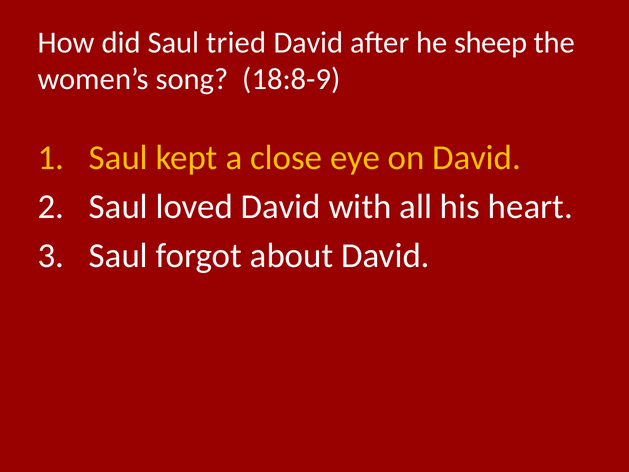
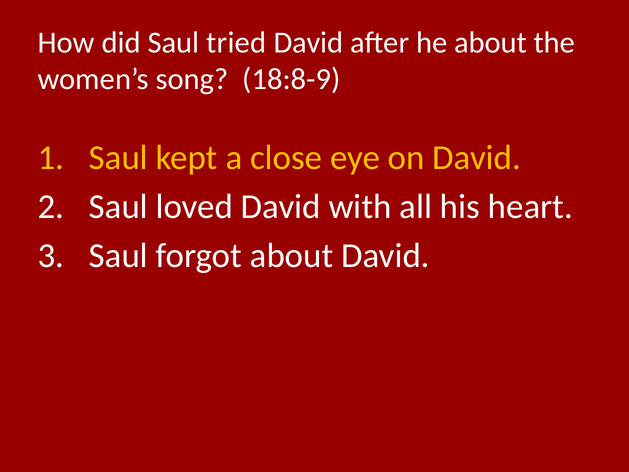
he sheep: sheep -> about (491, 43)
